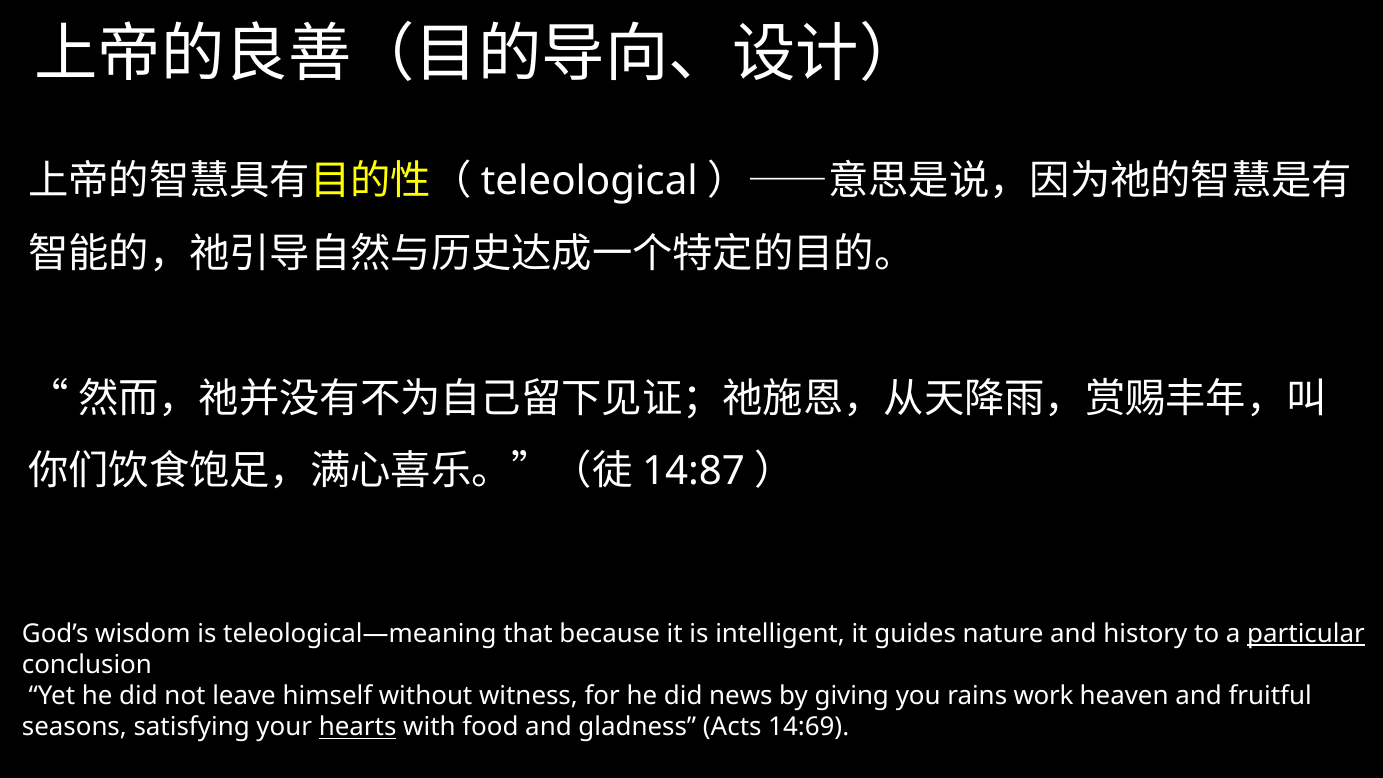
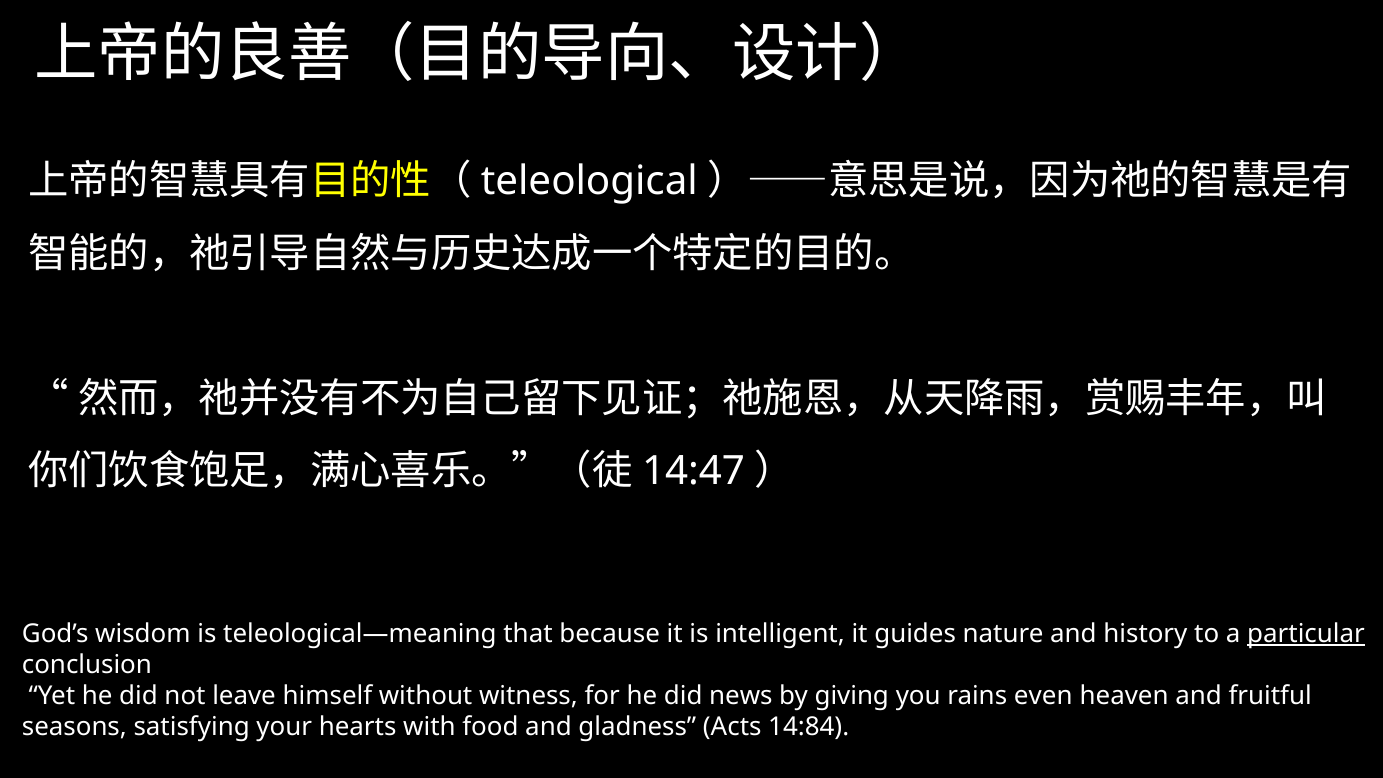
14:87: 14:87 -> 14:47 (694, 471)
work: work -> even (1043, 696)
hearts underline: present -> none (358, 727)
14:69: 14:69 -> 14:84 (809, 727)
